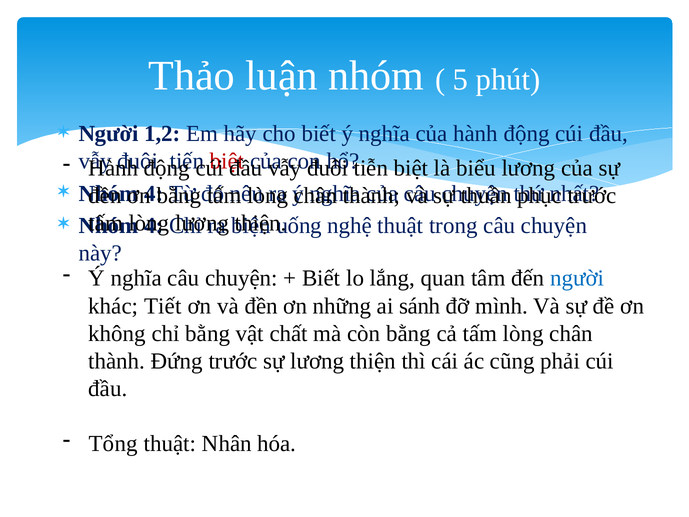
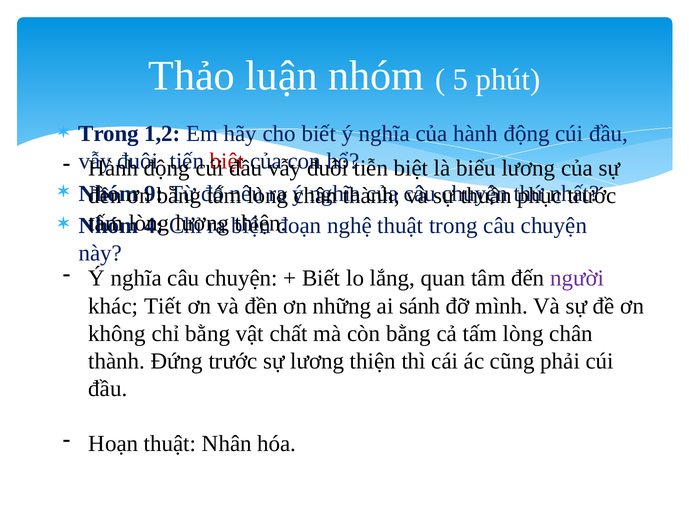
Người: Người -> Trong (109, 134)
4: 4 -> 9 (154, 193)
uống: uống -> đoạn (299, 226)
người colour: blue -> purple (577, 278)
Tổng: Tổng -> Hoạn (113, 444)
